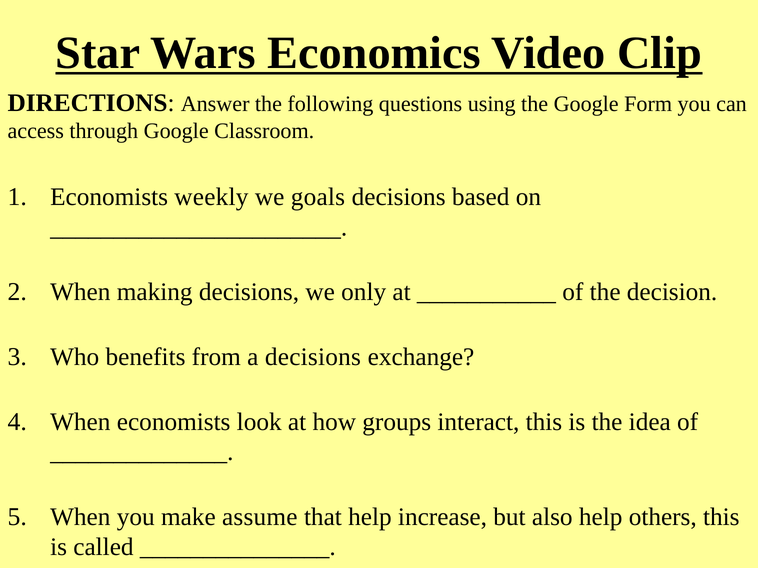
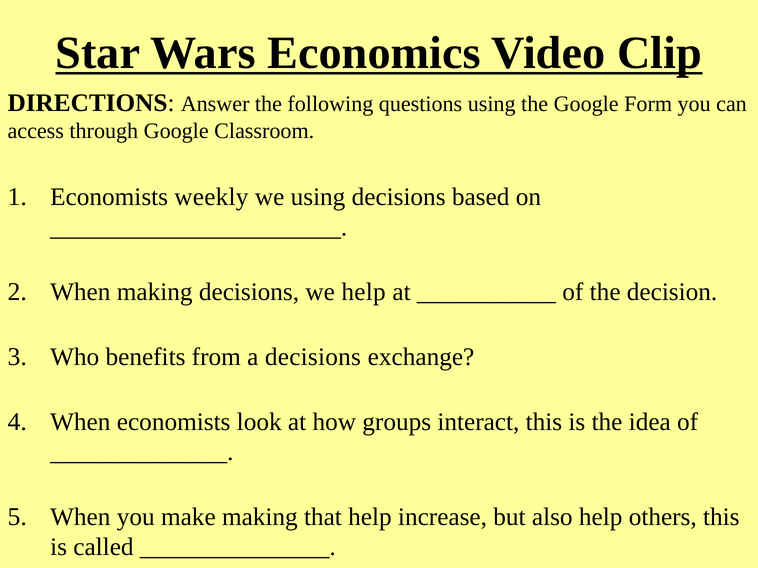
we goals: goals -> using (318, 197)
we only: only -> help (364, 292)
make assume: assume -> making (260, 517)
